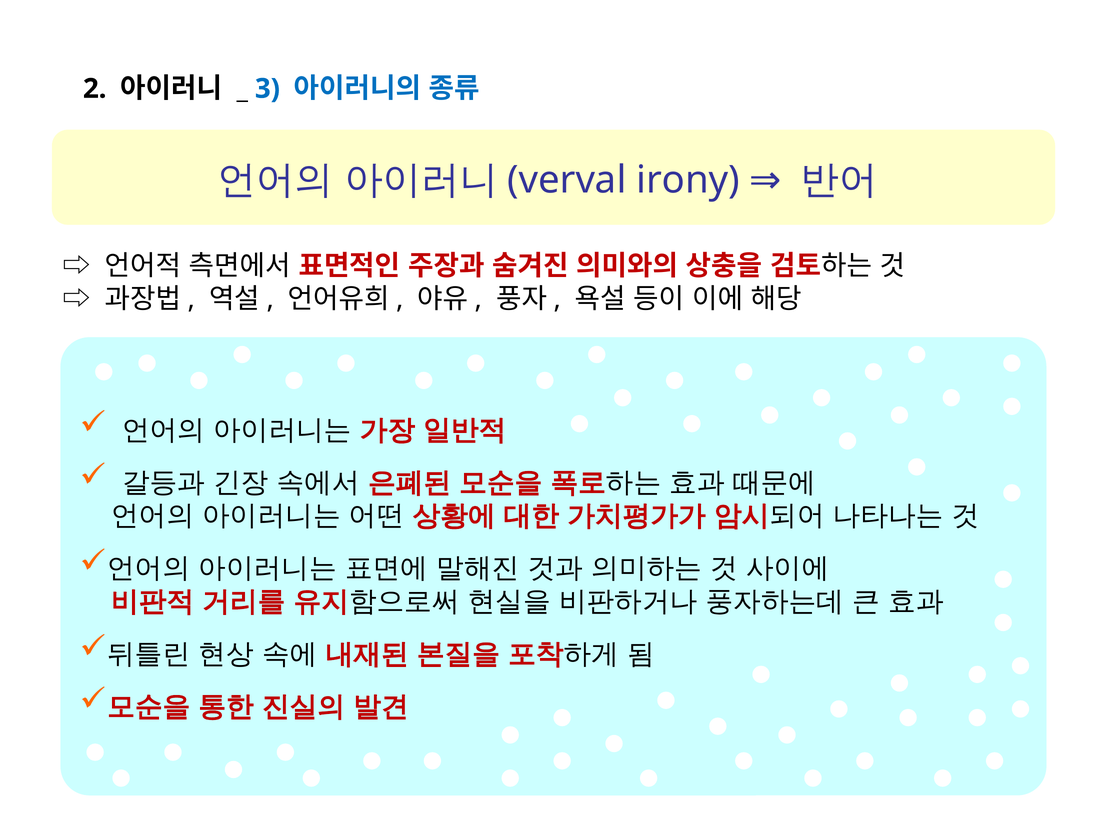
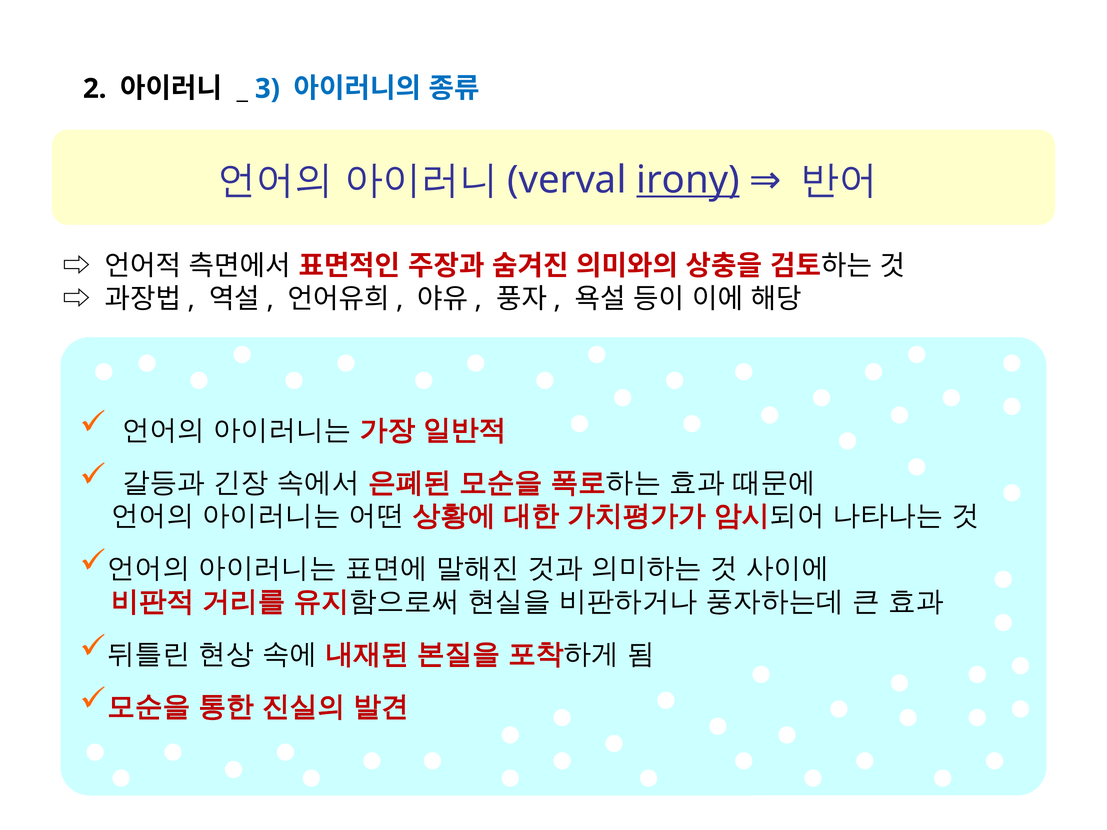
irony underline: none -> present (688, 180)
